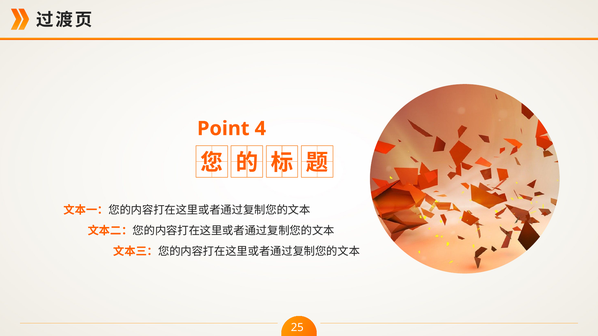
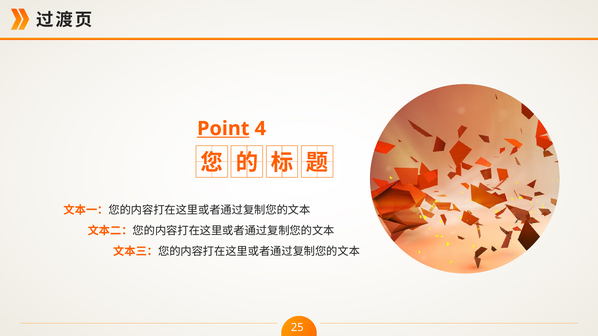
Point underline: none -> present (223, 129)
